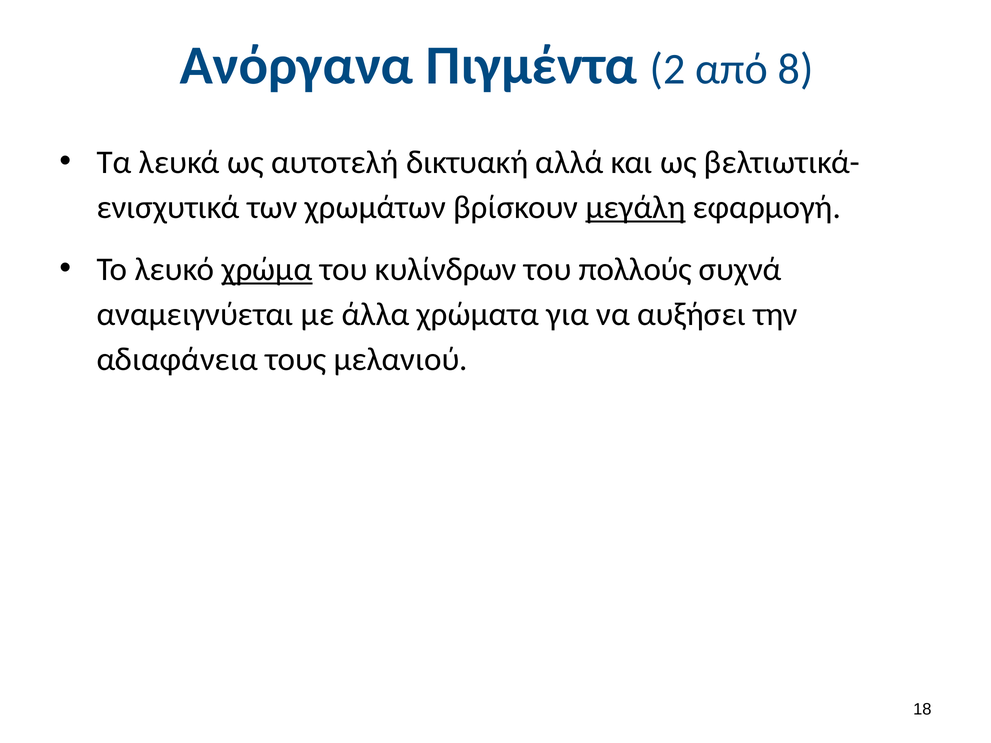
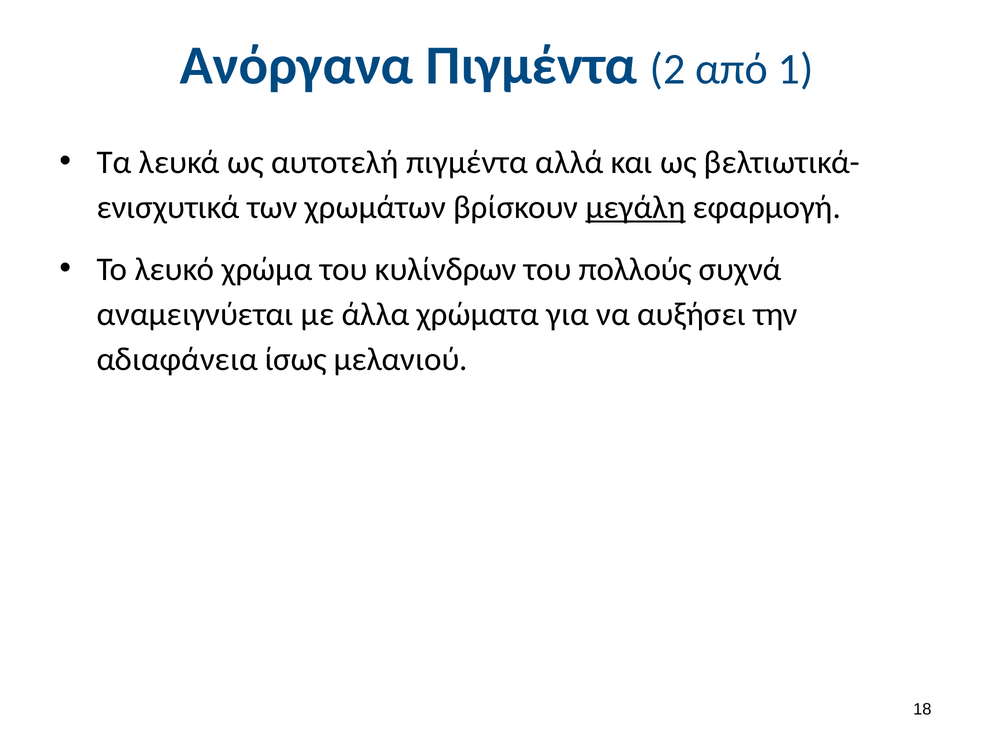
8: 8 -> 1 (796, 69)
αυτοτελή δικτυακή: δικτυακή -> πιγμέντα (467, 162)
χρώμα underline: present -> none (267, 269)
τους: τους -> ίσως (296, 360)
